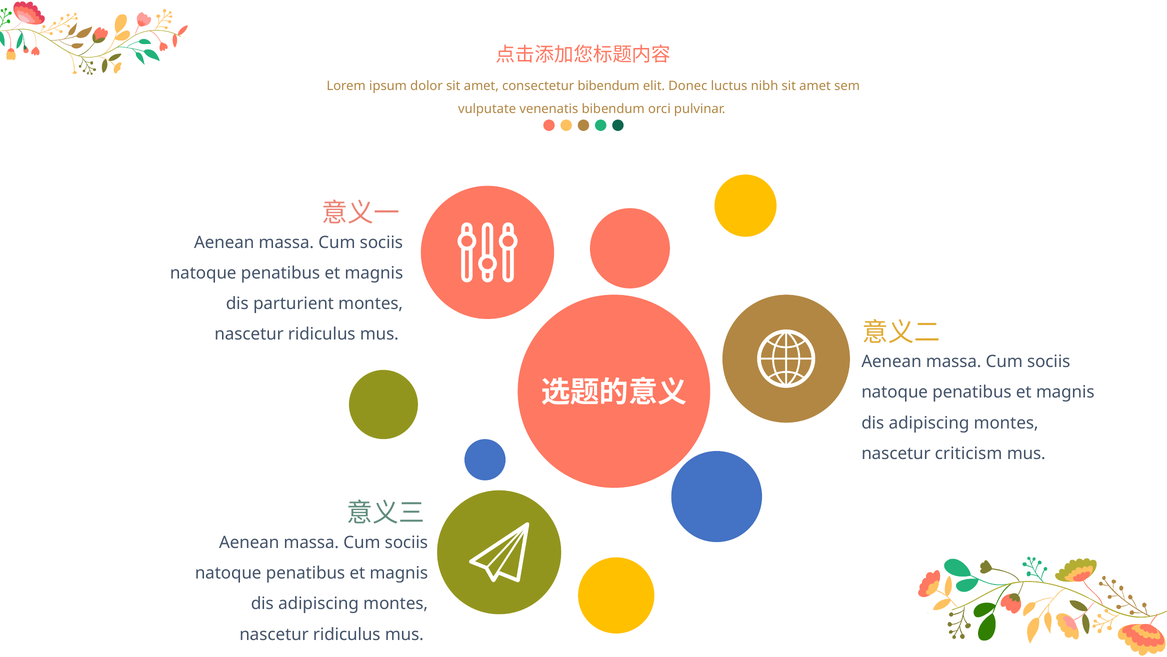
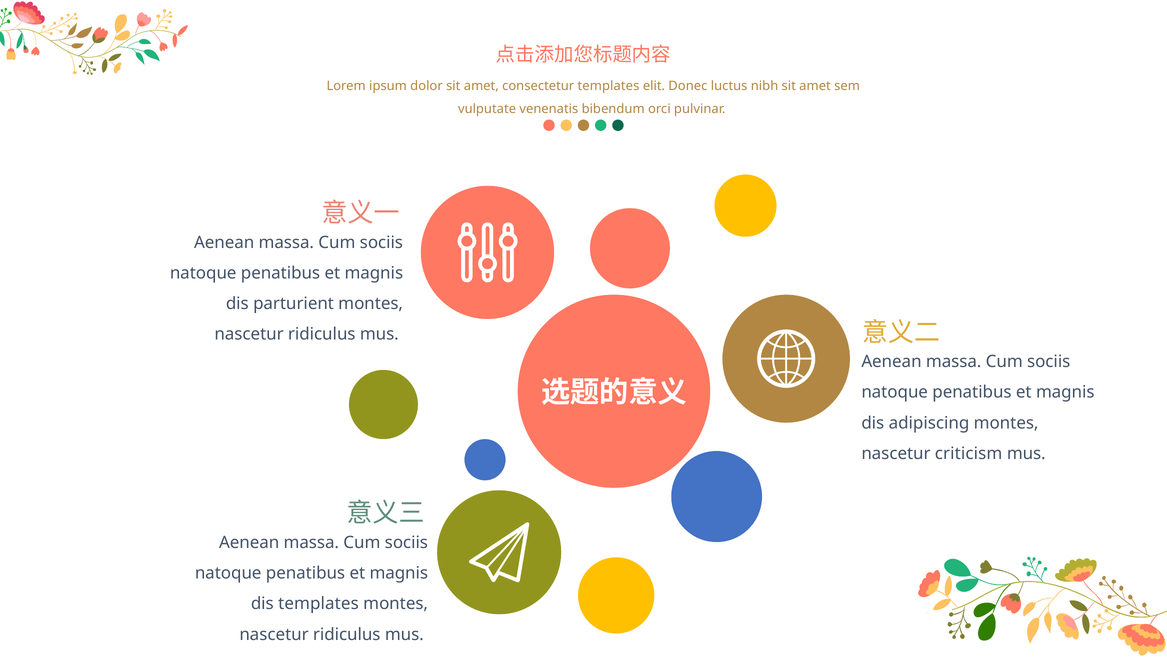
consectetur bibendum: bibendum -> templates (608, 86)
adipiscing: adipiscing -> templates (318, 603)
